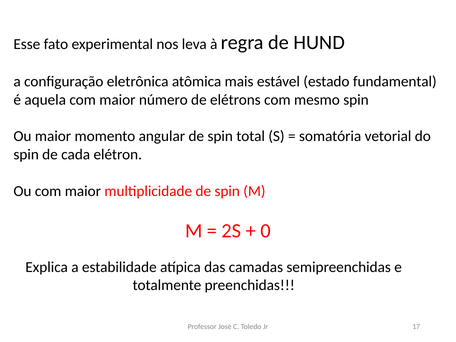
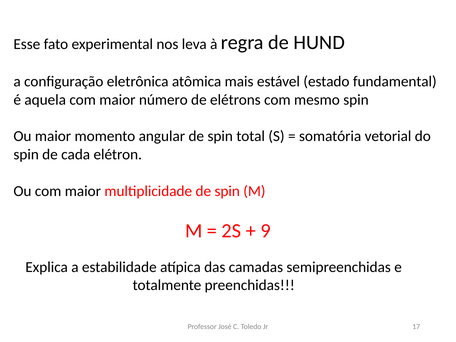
0: 0 -> 9 (266, 231)
